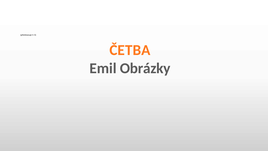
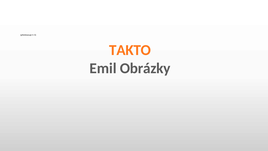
ČETBA: ČETBA -> TAKTO (130, 50)
